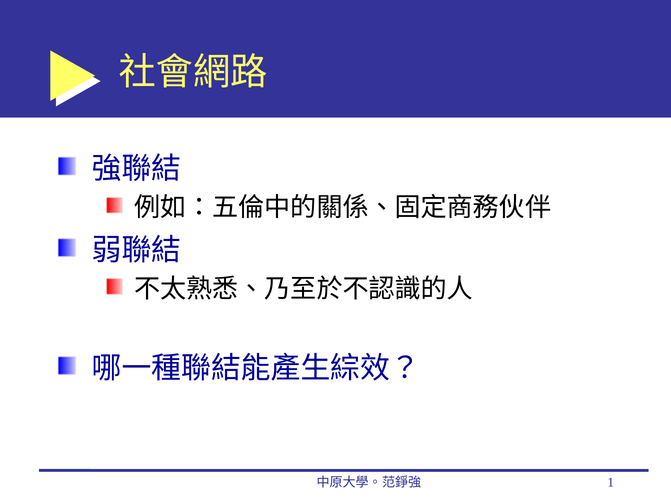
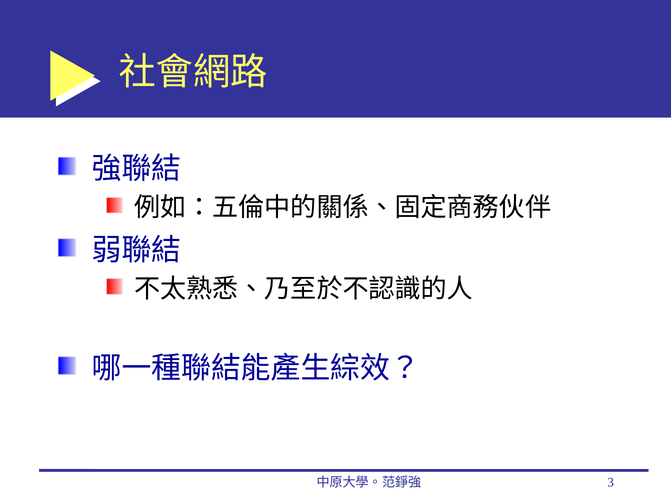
1: 1 -> 3 (611, 482)
